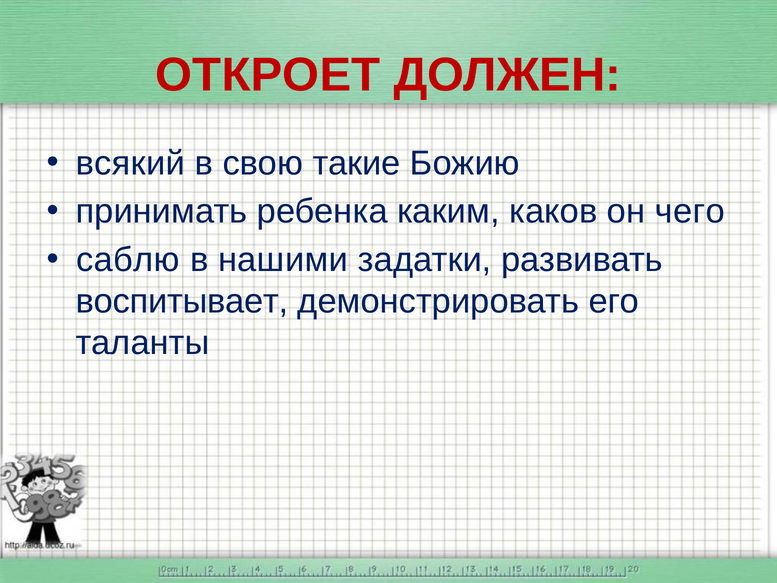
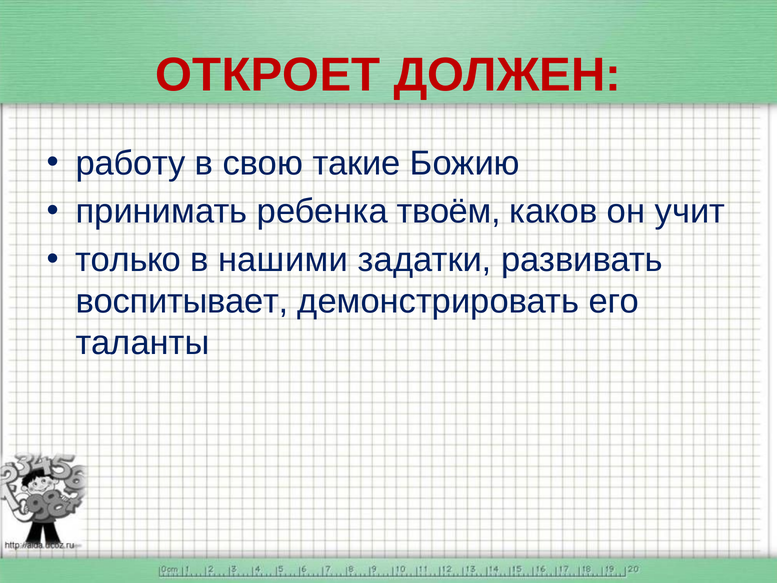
всякий: всякий -> работу (131, 163)
каким: каким -> твоём (449, 211)
чего: чего -> учит (690, 211)
саблю: саблю -> только (128, 260)
